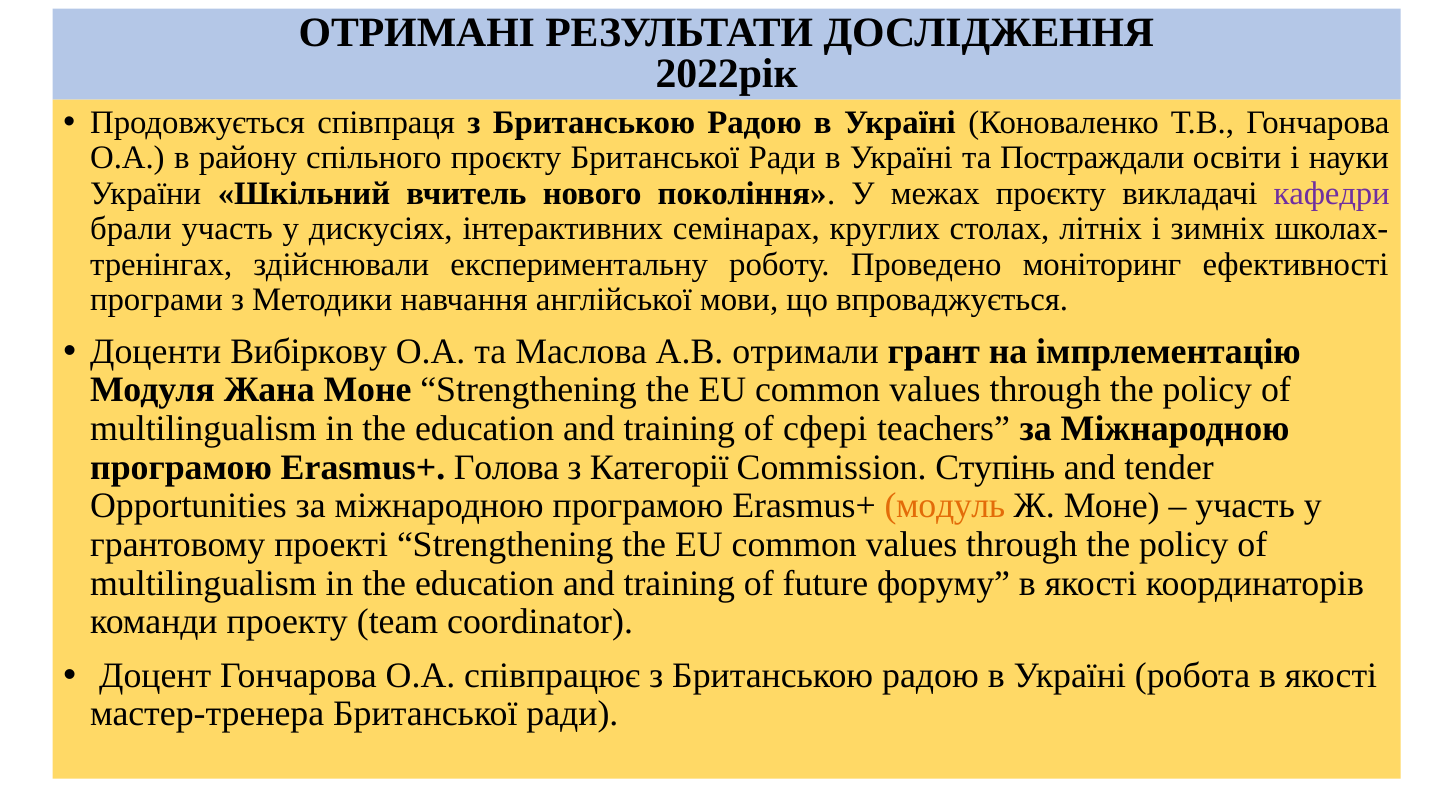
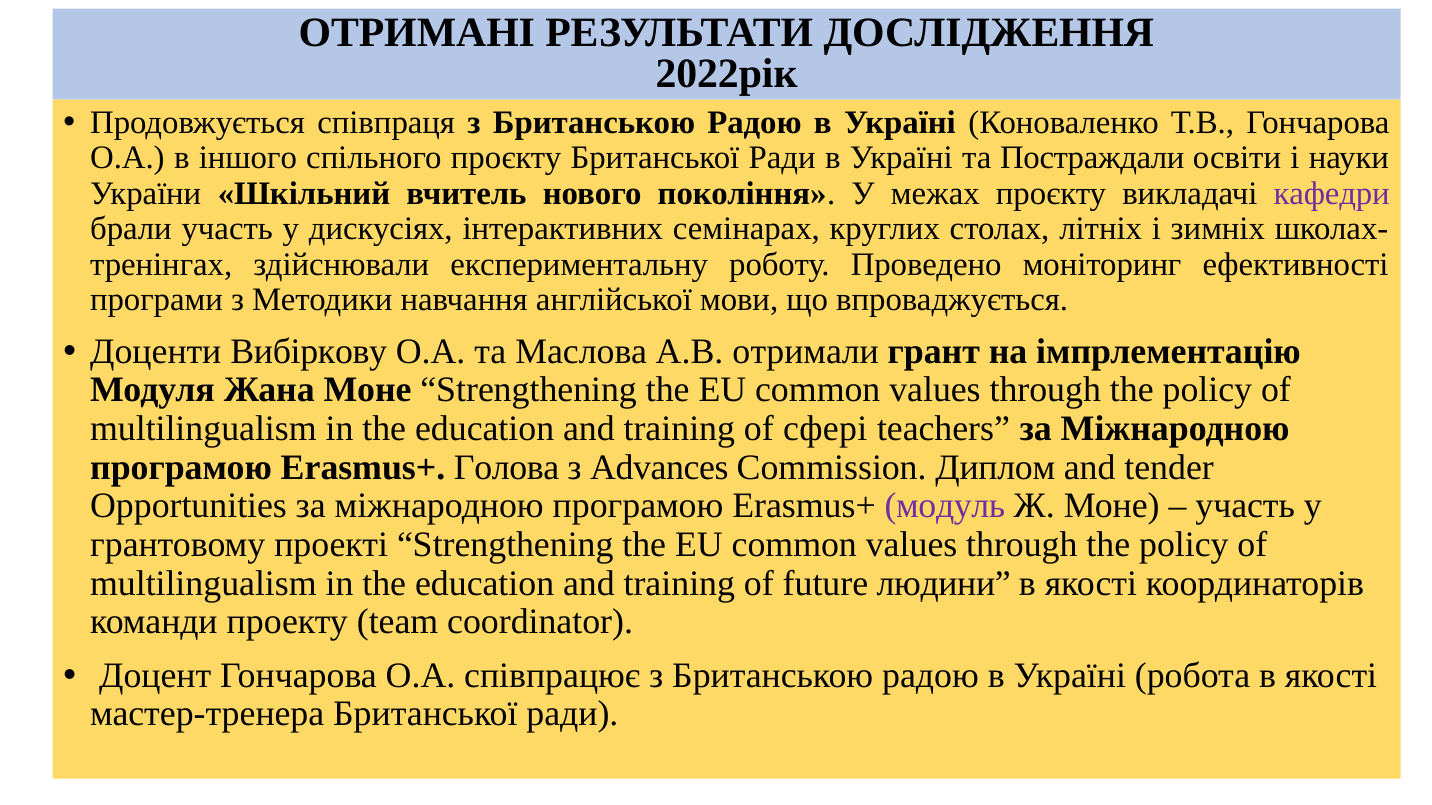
району: району -> іншого (248, 158)
Категорії: Категорії -> Advances (659, 468)
Ступінь: Ступінь -> Диплом (995, 468)
модуль colour: orange -> purple (945, 506)
форуму: форуму -> людини (944, 584)
